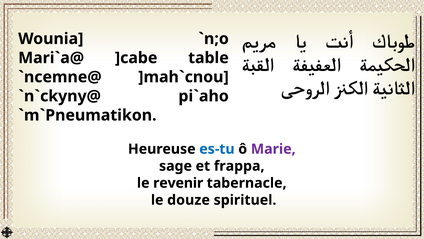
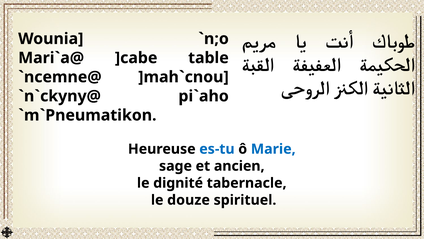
Marie colour: purple -> blue (273, 149)
frappa: frappa -> ancien (239, 166)
revenir: revenir -> dignité (178, 183)
